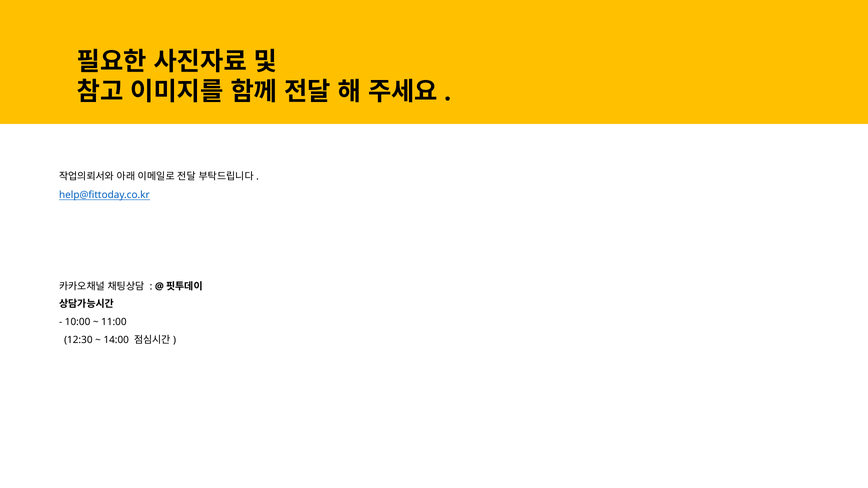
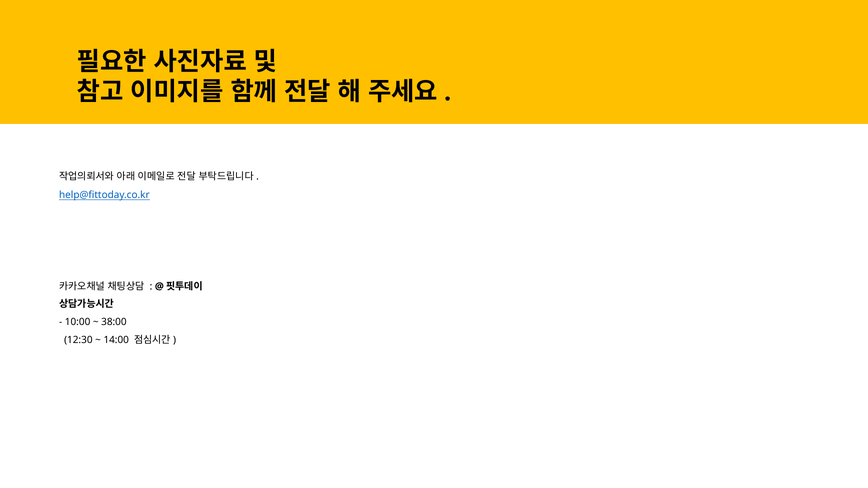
11:00: 11:00 -> 38:00 (114, 322)
